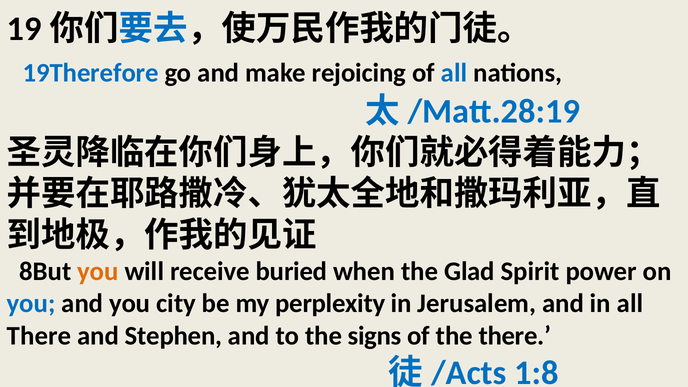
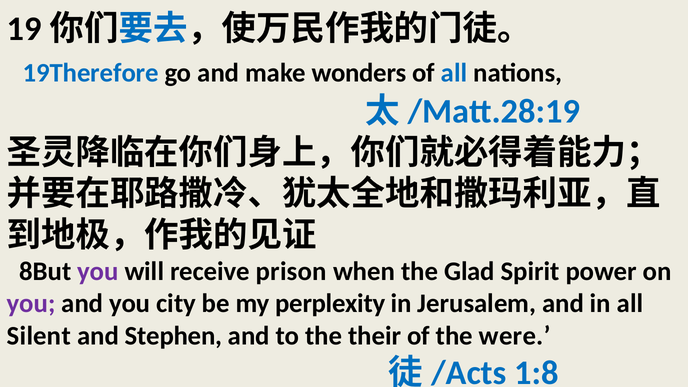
rejoicing: rejoicing -> wonders (359, 73)
you colour: orange -> purple (98, 271)
buried: buried -> prison (291, 271)
you colour: blue -> purple (31, 304)
There: There -> Silent (39, 336)
signs: signs -> their (375, 336)
the there: there -> were (515, 336)
